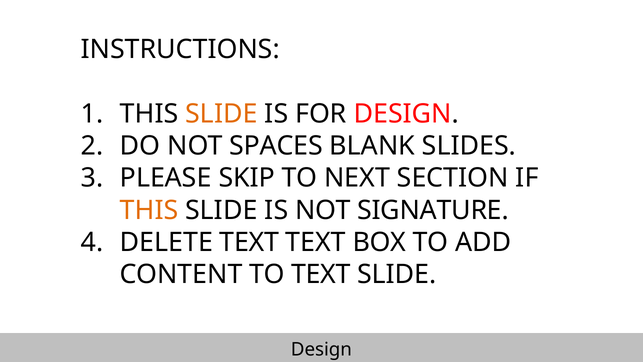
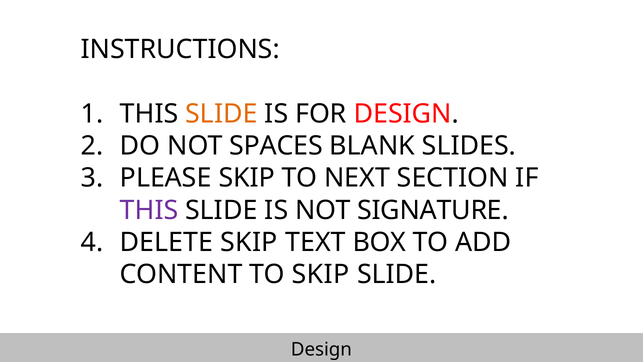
THIS colour: orange -> purple (149, 210)
DELETE TEXT: TEXT -> SKIP (249, 242)
TO TEXT: TEXT -> SKIP (321, 274)
